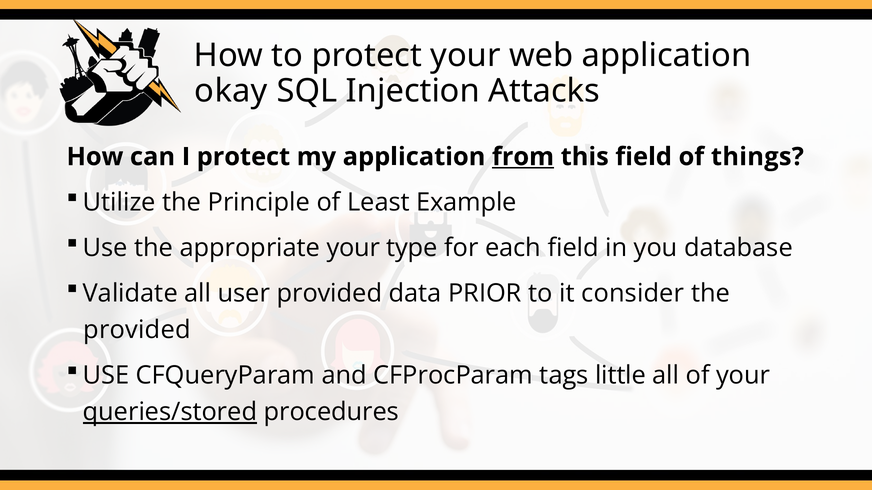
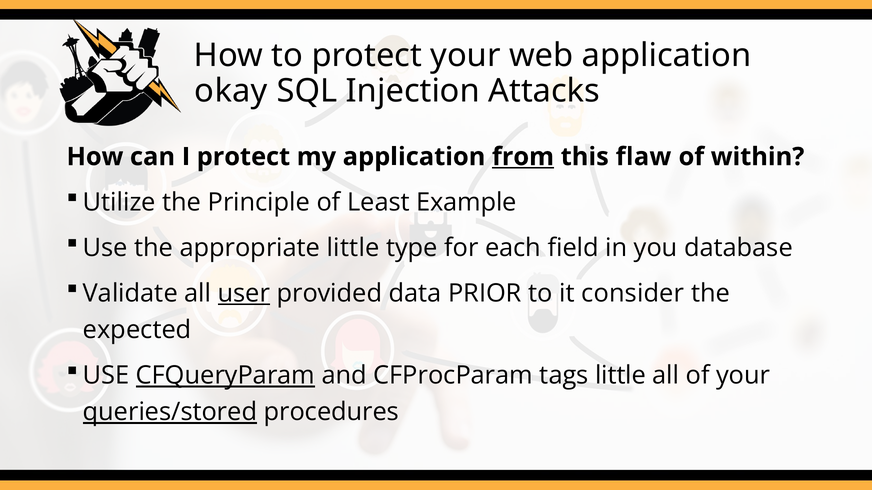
this field: field -> flaw (643, 157)
things: things -> within (758, 157)
appropriate your: your -> little (353, 248)
user underline: none -> present (244, 294)
provided: provided -> expected (137, 330)
CFQueryParam underline: none -> present (225, 376)
